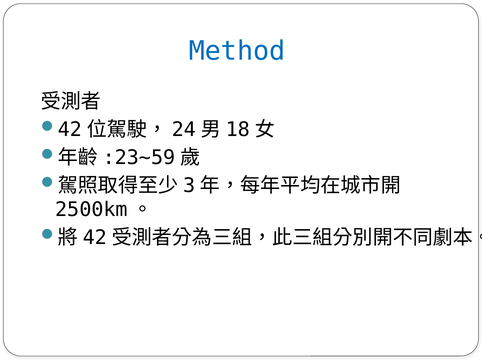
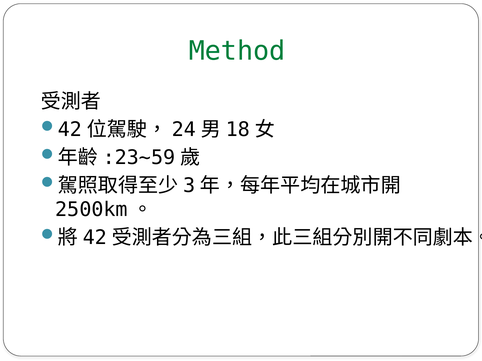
Method colour: blue -> green (237, 51)
